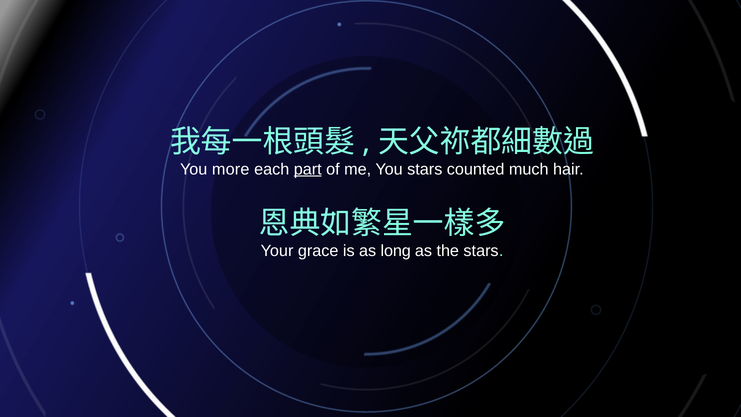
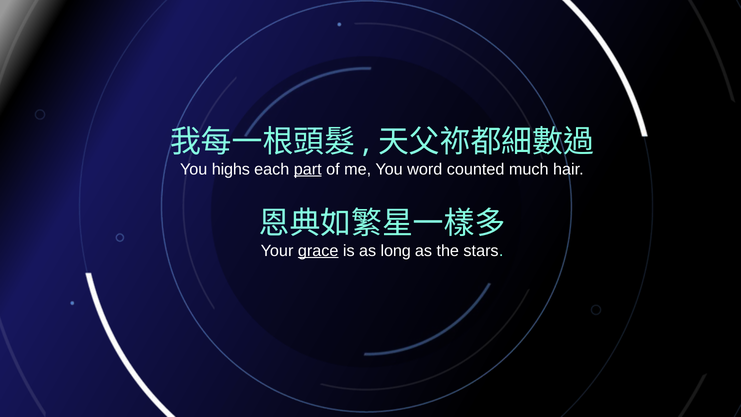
more: more -> highs (231, 169)
You stars: stars -> word (425, 169)
grace underline: none -> present (318, 251)
